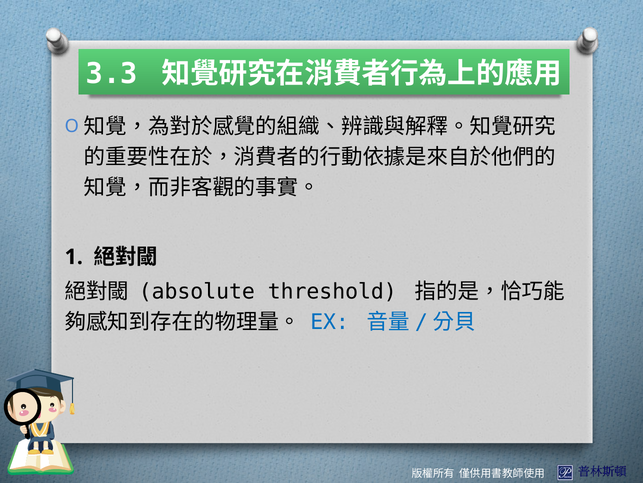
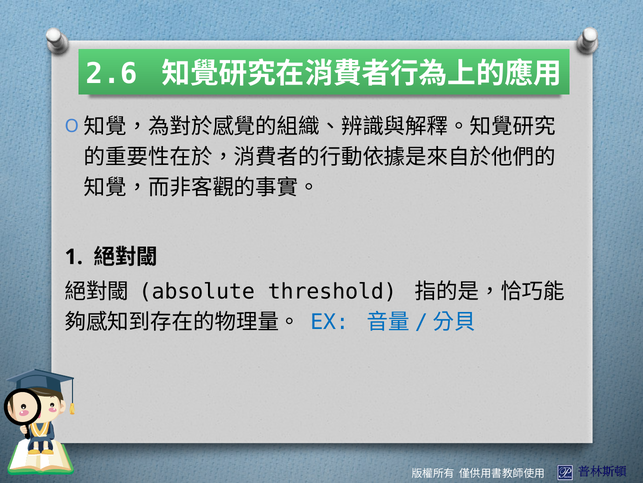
3.3: 3.3 -> 2.6 (112, 74)
